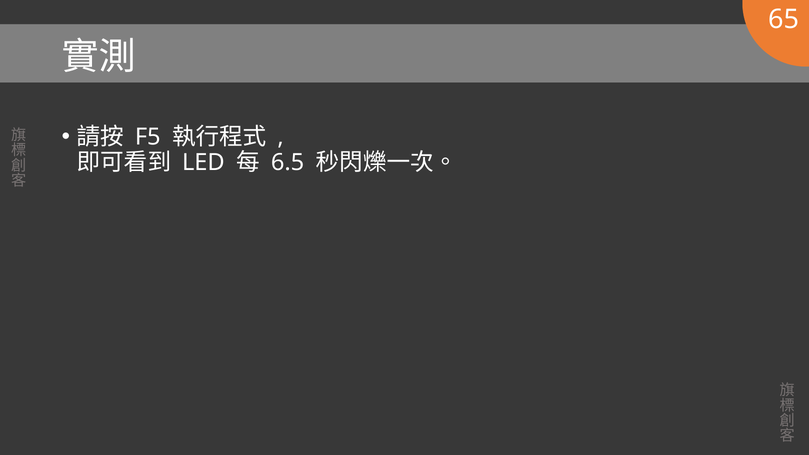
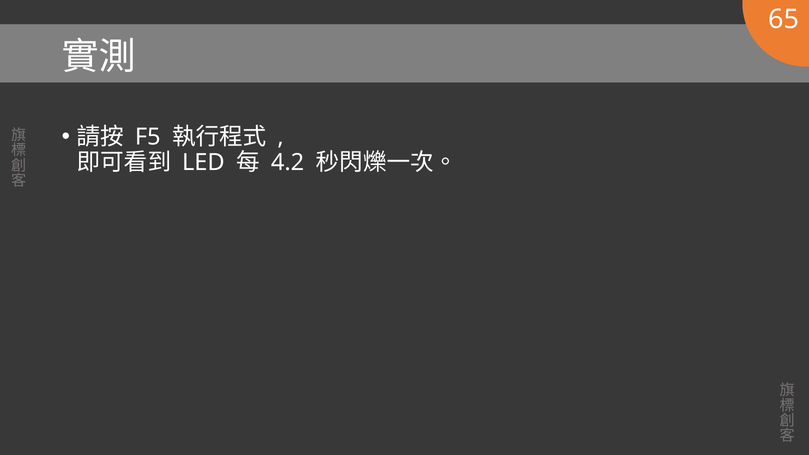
6.5: 6.5 -> 4.2 (288, 162)
